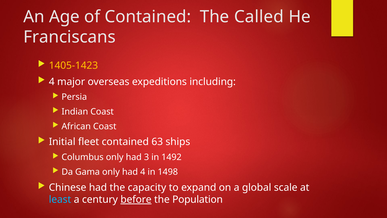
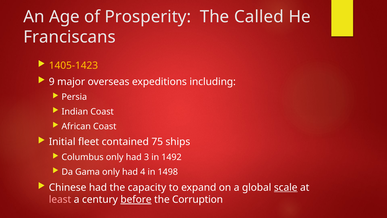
of Contained: Contained -> Prosperity (148, 17)
4: 4 -> 9 (52, 82)
63: 63 -> 75 (157, 142)
scale underline: none -> present (286, 187)
least colour: light blue -> pink (60, 199)
Population: Population -> Corruption (198, 199)
